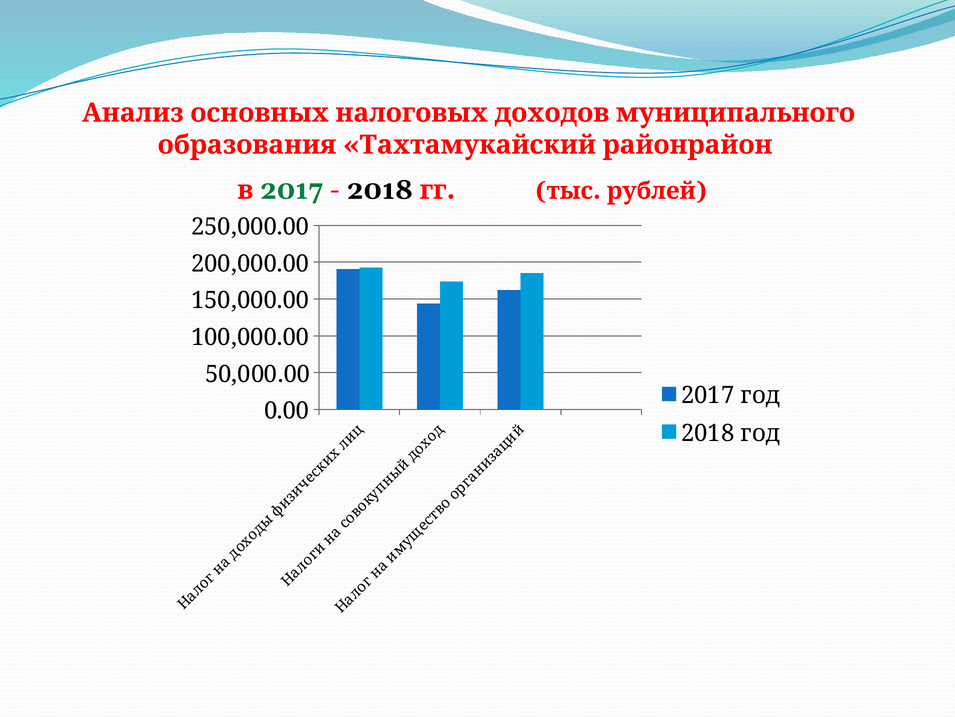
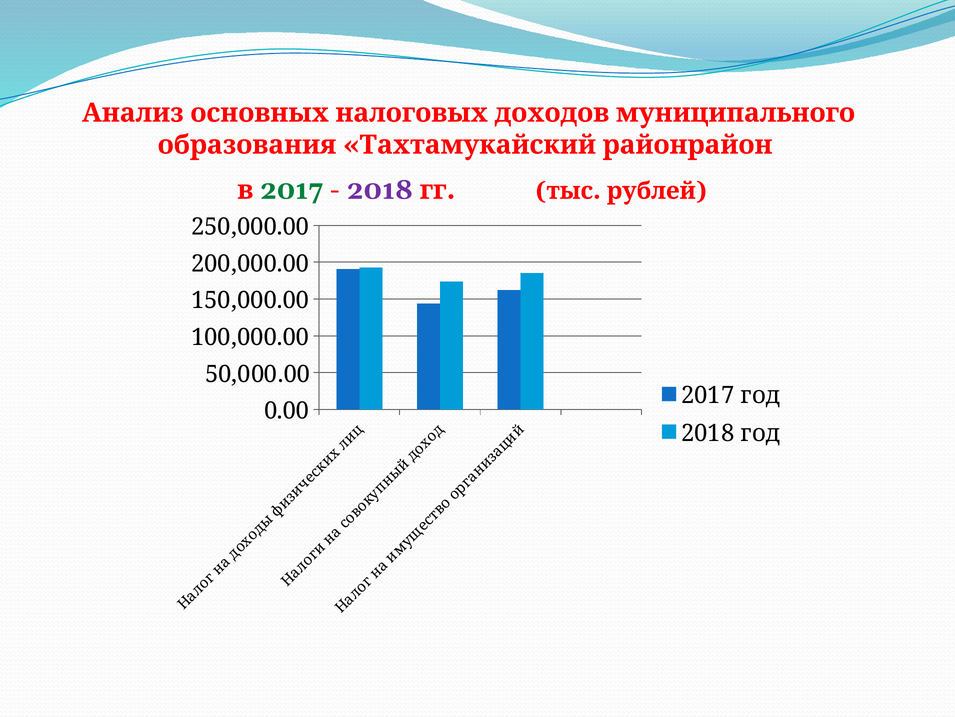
2018 colour: black -> purple (380, 190)
